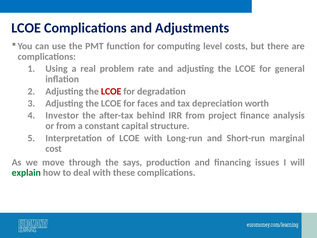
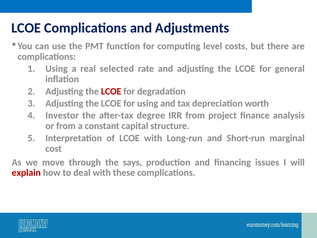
problem: problem -> selected (117, 69)
for faces: faces -> using (148, 103)
behind: behind -> degree (151, 115)
explain colour: green -> red (26, 173)
